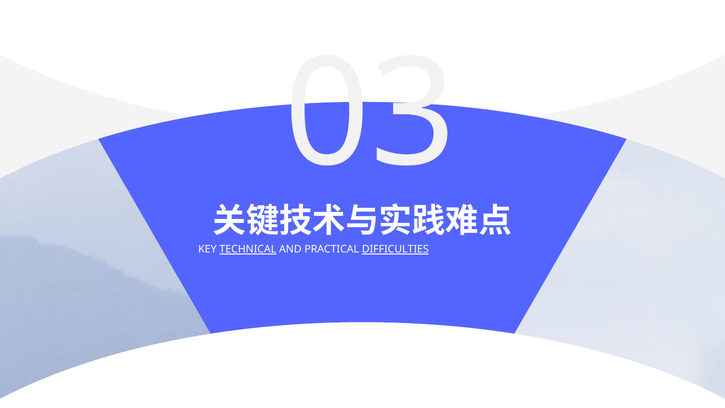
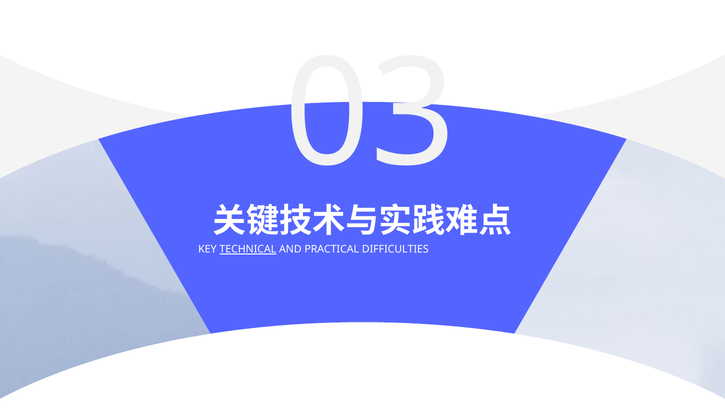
DIFFICULTIES underline: present -> none (395, 249)
